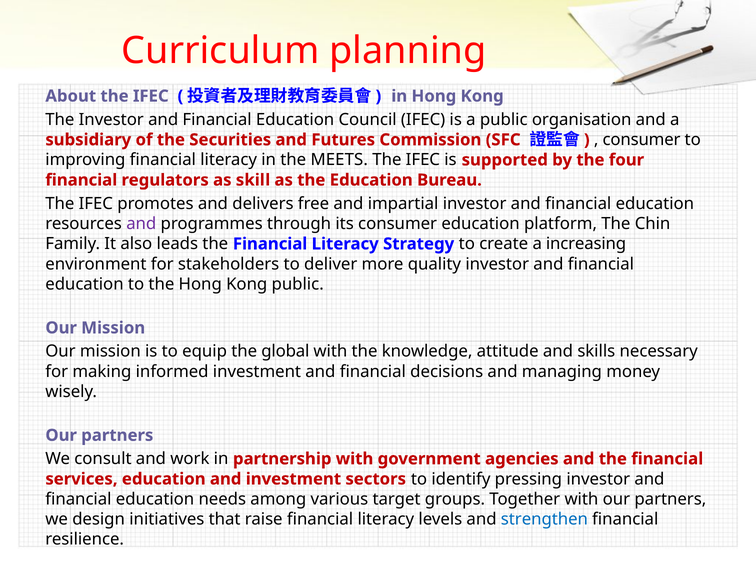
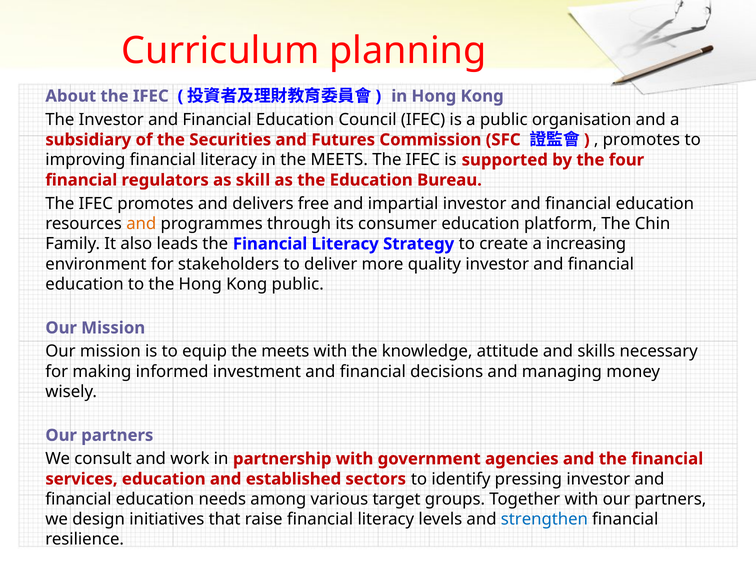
consumer: consumer -> promotes (641, 140)
and colour: purple -> orange (141, 224)
equip the global: global -> meets (285, 351)
and investment: investment -> established (293, 479)
